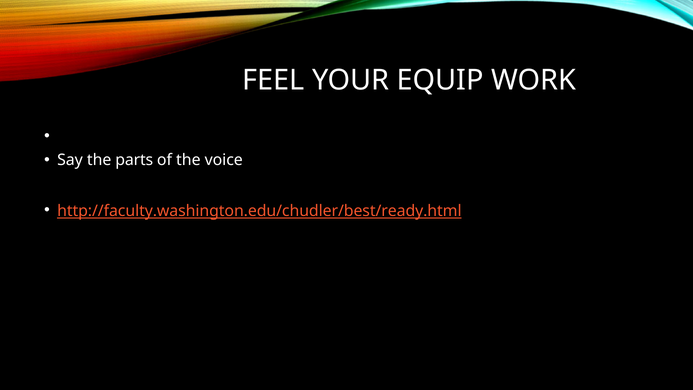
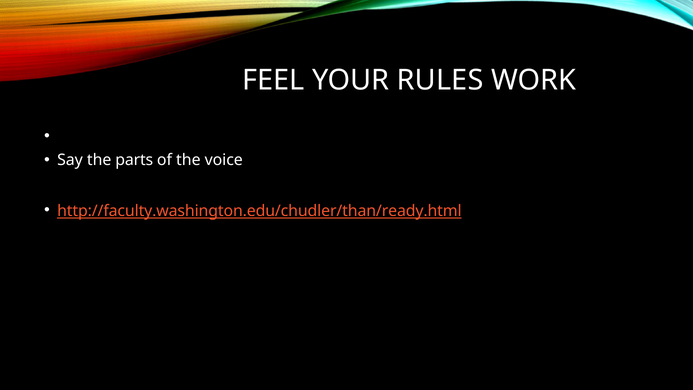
EQUIP: EQUIP -> RULES (440, 80)
http://faculty.washington.edu/chudler/best/ready.html: http://faculty.washington.edu/chudler/best/ready.html -> http://faculty.washington.edu/chudler/than/ready.html (259, 211)
